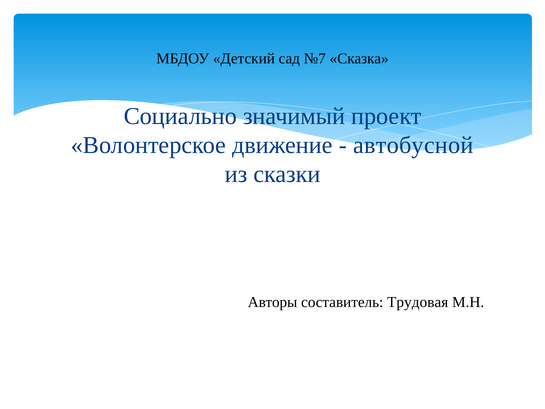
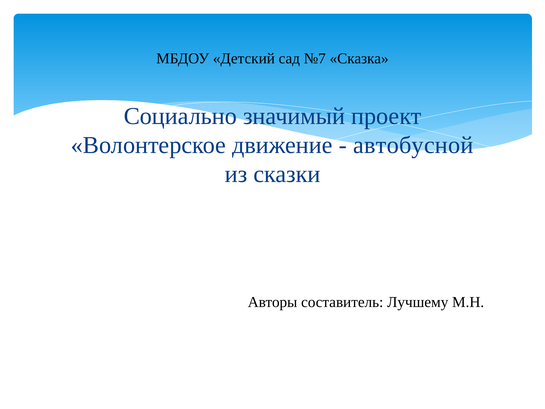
Трудовая: Трудовая -> Лучшему (418, 302)
